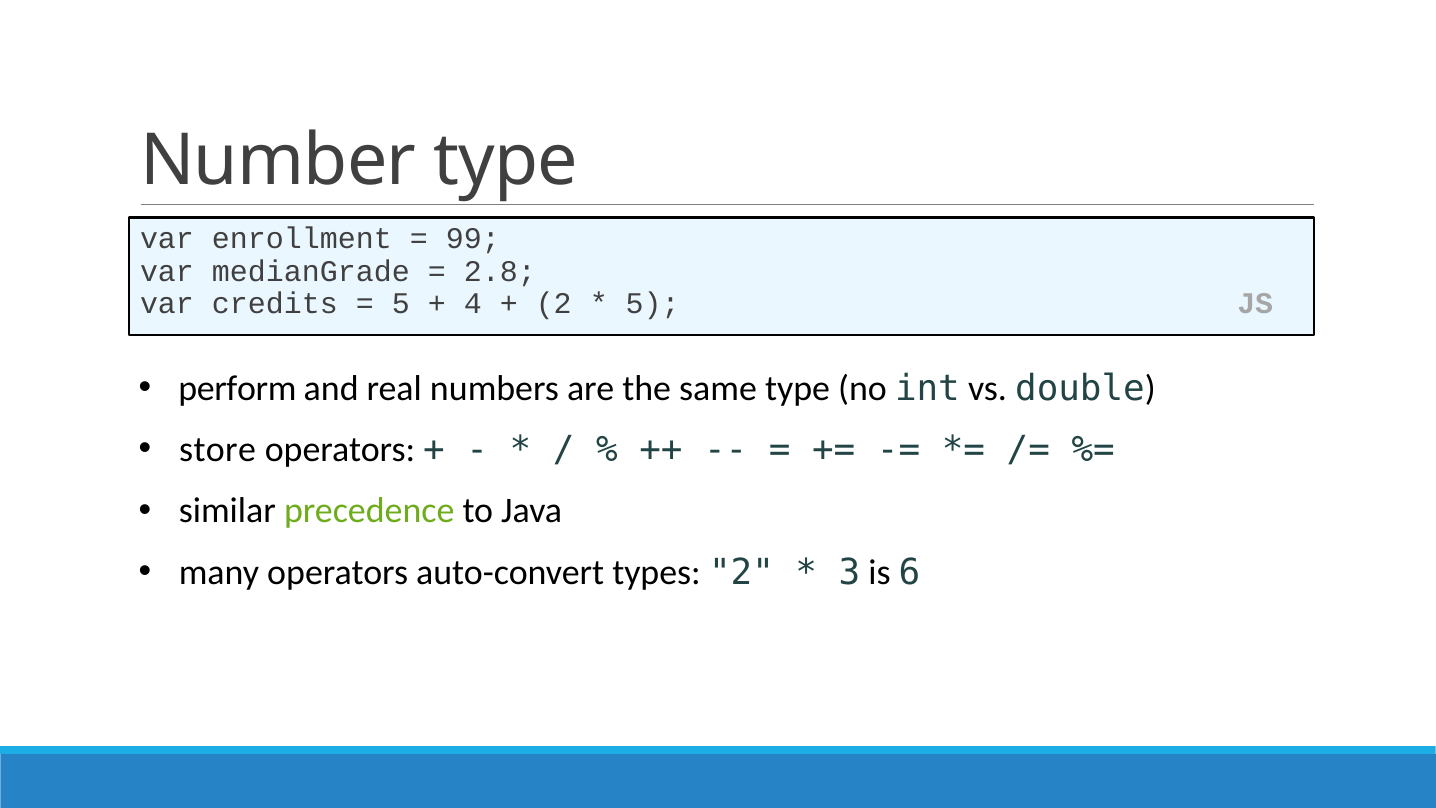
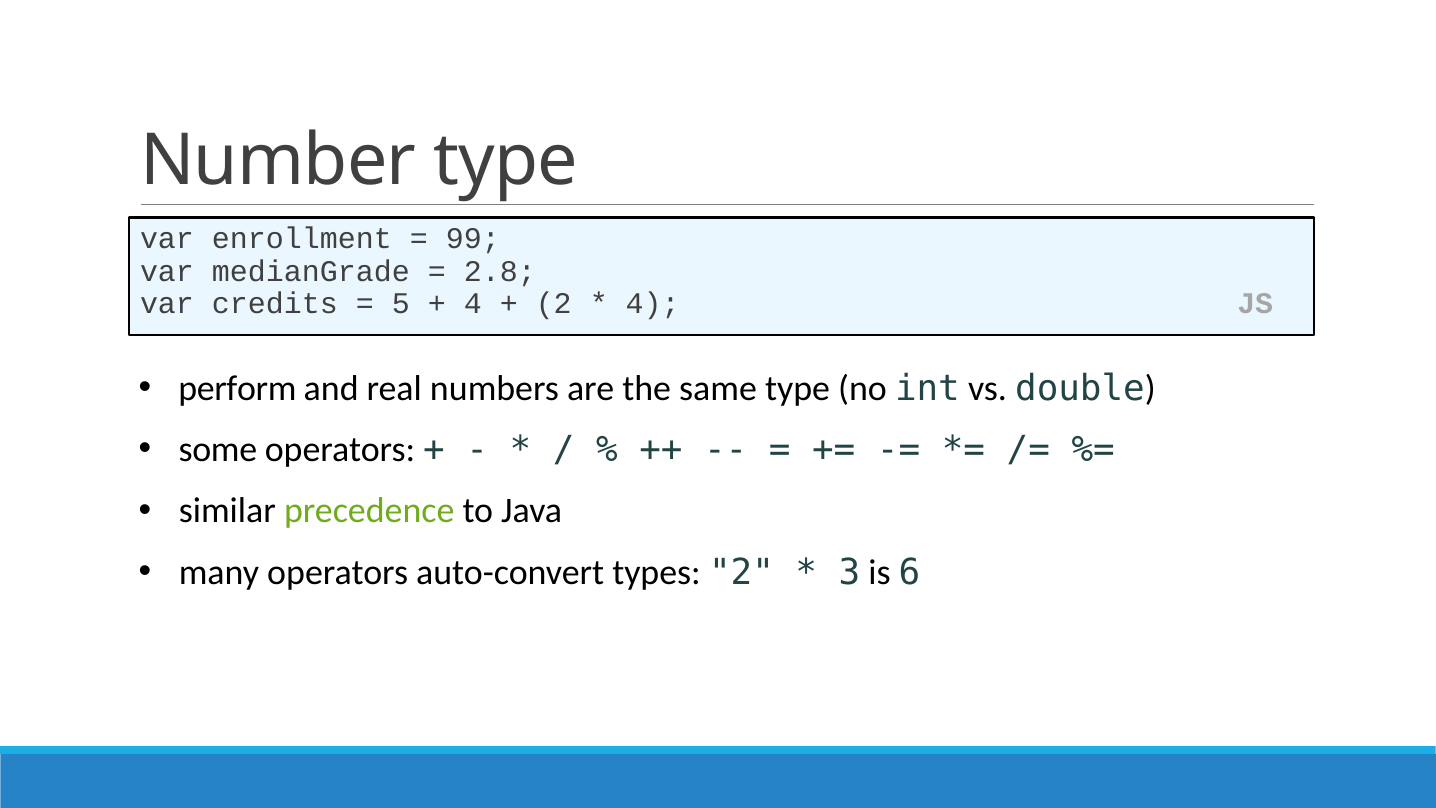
5: 5 -> 4 (653, 303)
store: store -> some (218, 450)
